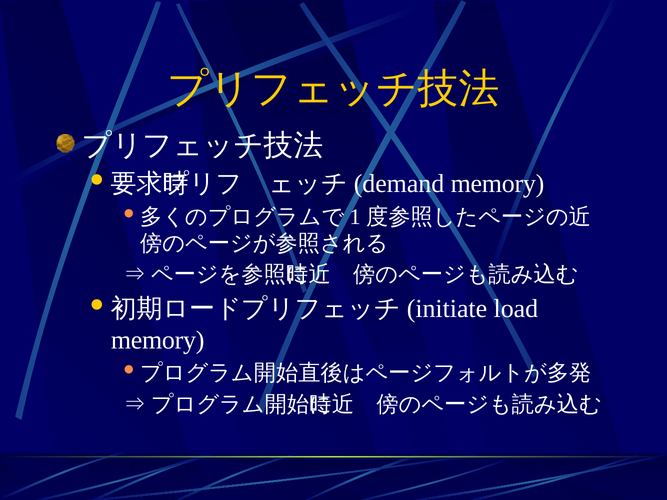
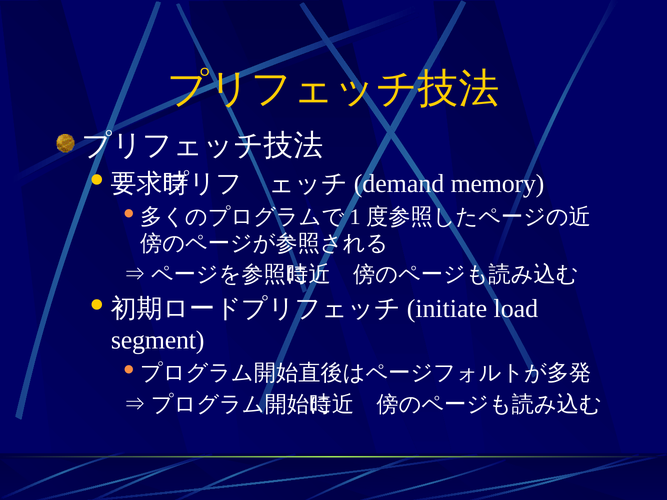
memory: memory -> segment (158, 340)
